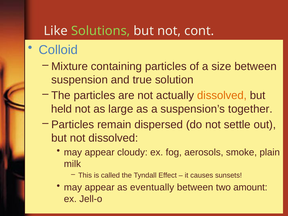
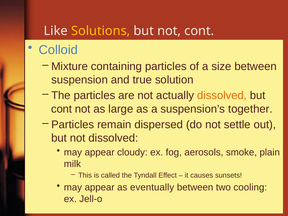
Solutions colour: light green -> yellow (101, 31)
held: held -> cont (62, 109)
amount: amount -> cooling (250, 187)
